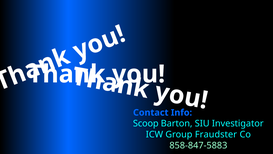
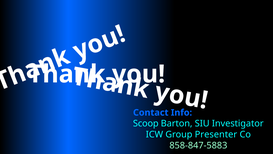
Fraudster: Fraudster -> Presenter (216, 134)
